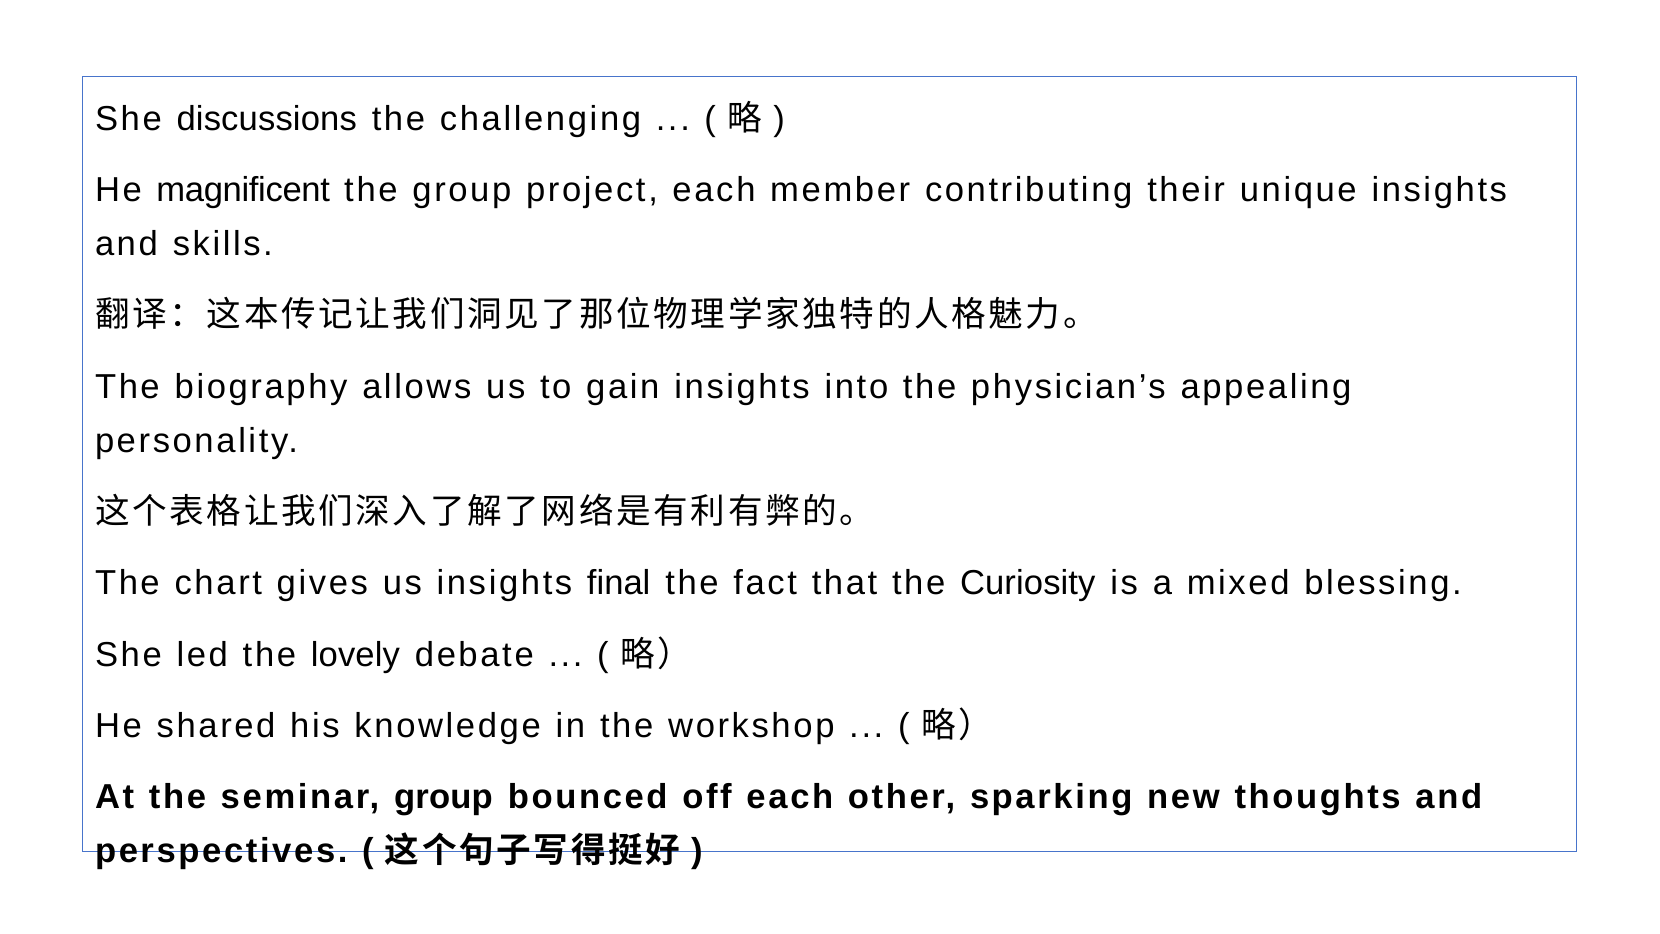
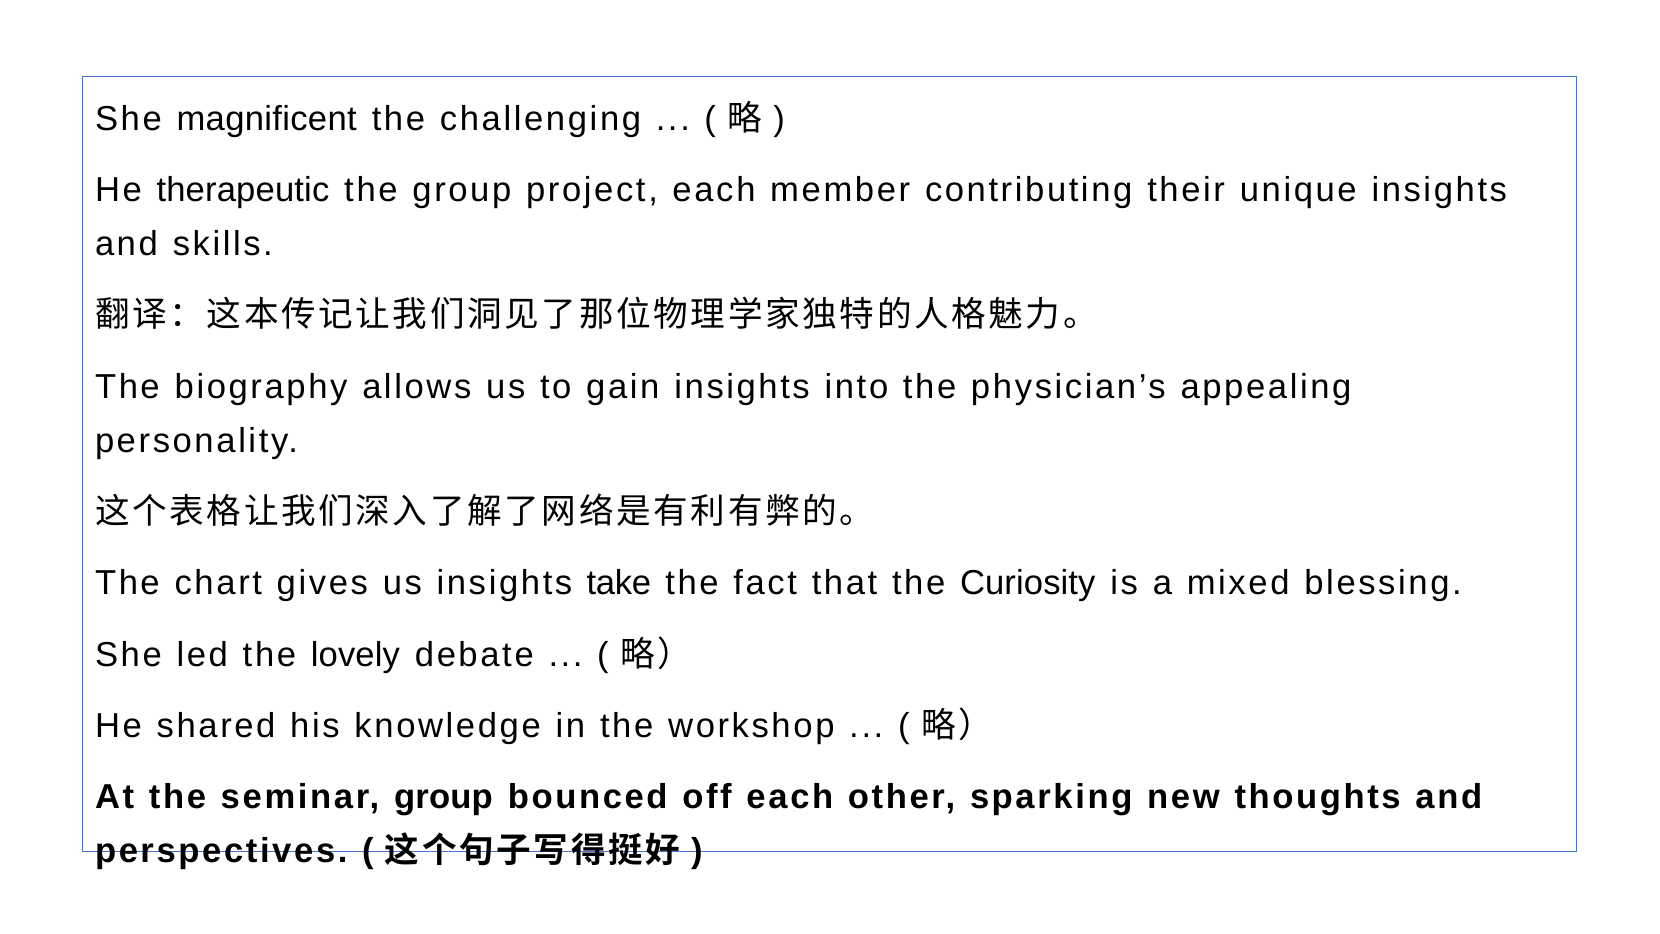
discussions: discussions -> magnificent (267, 119)
magnificent: magnificent -> therapeutic (243, 190)
final: final -> take (619, 583)
